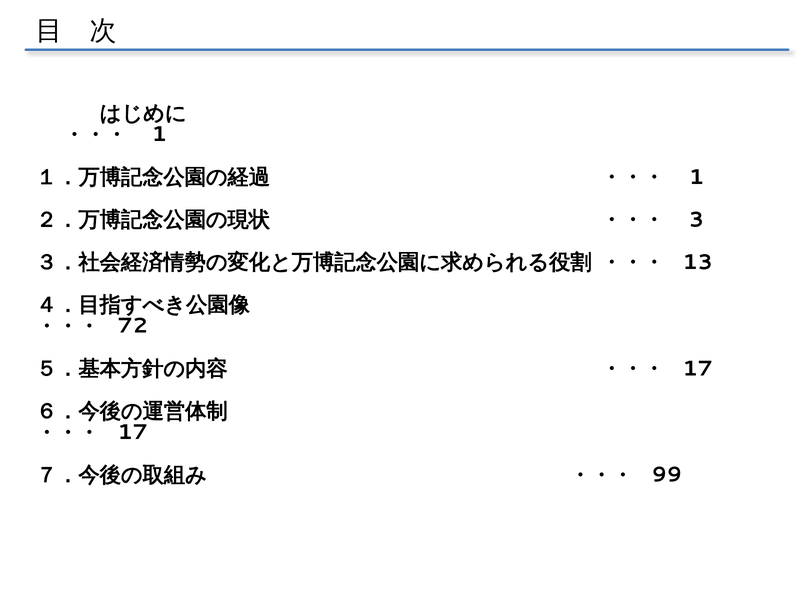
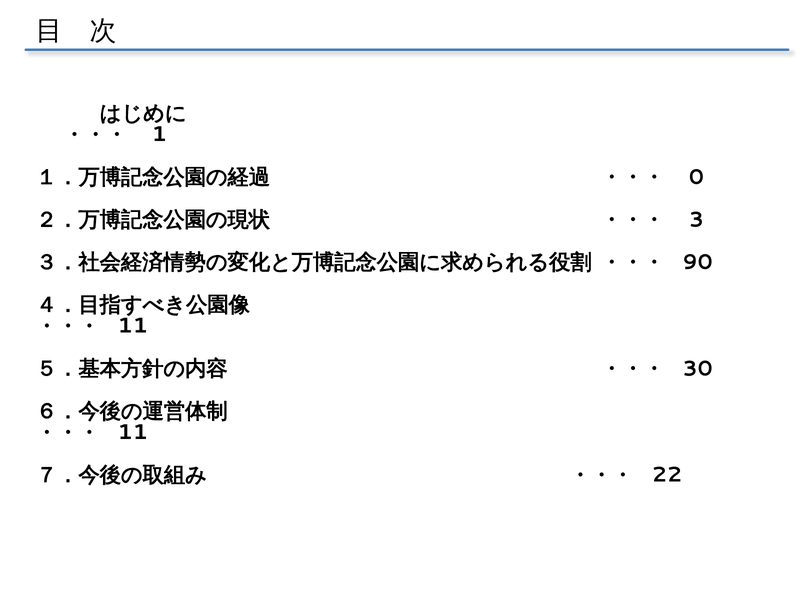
1: 1 -> 0 (696, 177)
13: 13 -> 90 (698, 262)
72: 72 -> 11 (133, 326)
17: 17 -> 30 (698, 369)
17: 17 -> 11 (133, 433)
99: 99 -> 22 (667, 475)
